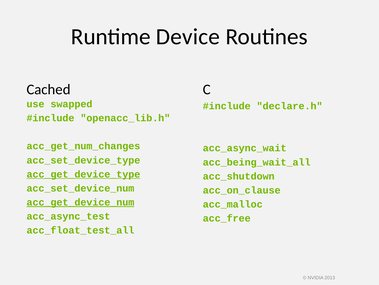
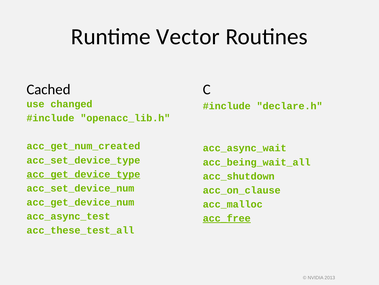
Device: Device -> Vector (188, 37)
swapped: swapped -> changed (71, 104)
acc_get_num_changes: acc_get_num_changes -> acc_get_num_created (83, 146)
acc_get_device_num underline: present -> none (80, 202)
acc_free underline: none -> present (227, 218)
acc_float_test_all: acc_float_test_all -> acc_these_test_all (80, 230)
